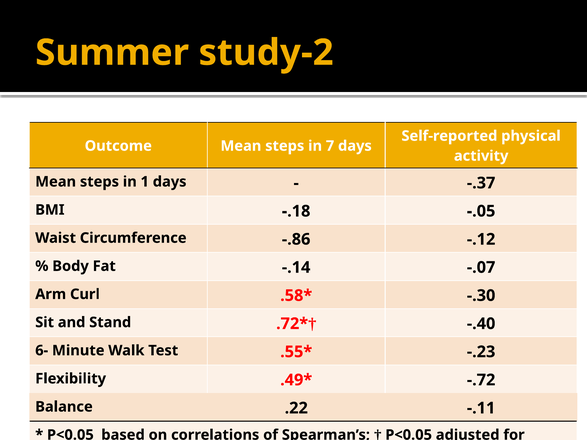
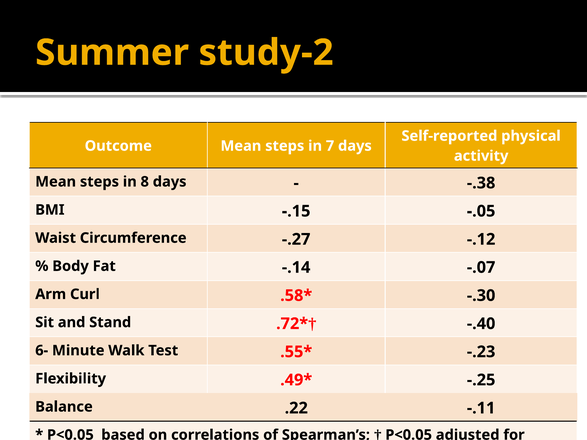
1: 1 -> 8 (145, 182)
-.37: -.37 -> -.38 (481, 183)
-.18: -.18 -> -.15 (296, 211)
-.86: -.86 -> -.27 (296, 239)
-.72: -.72 -> -.25 (481, 380)
